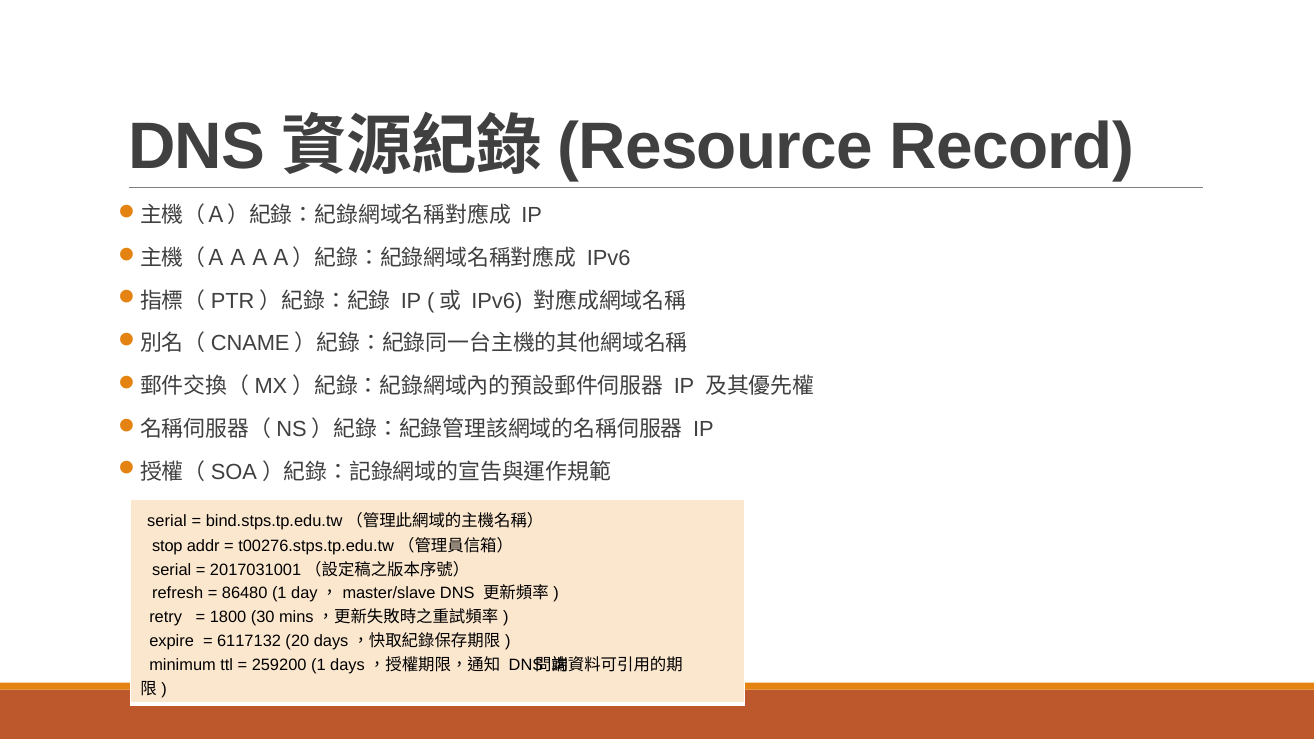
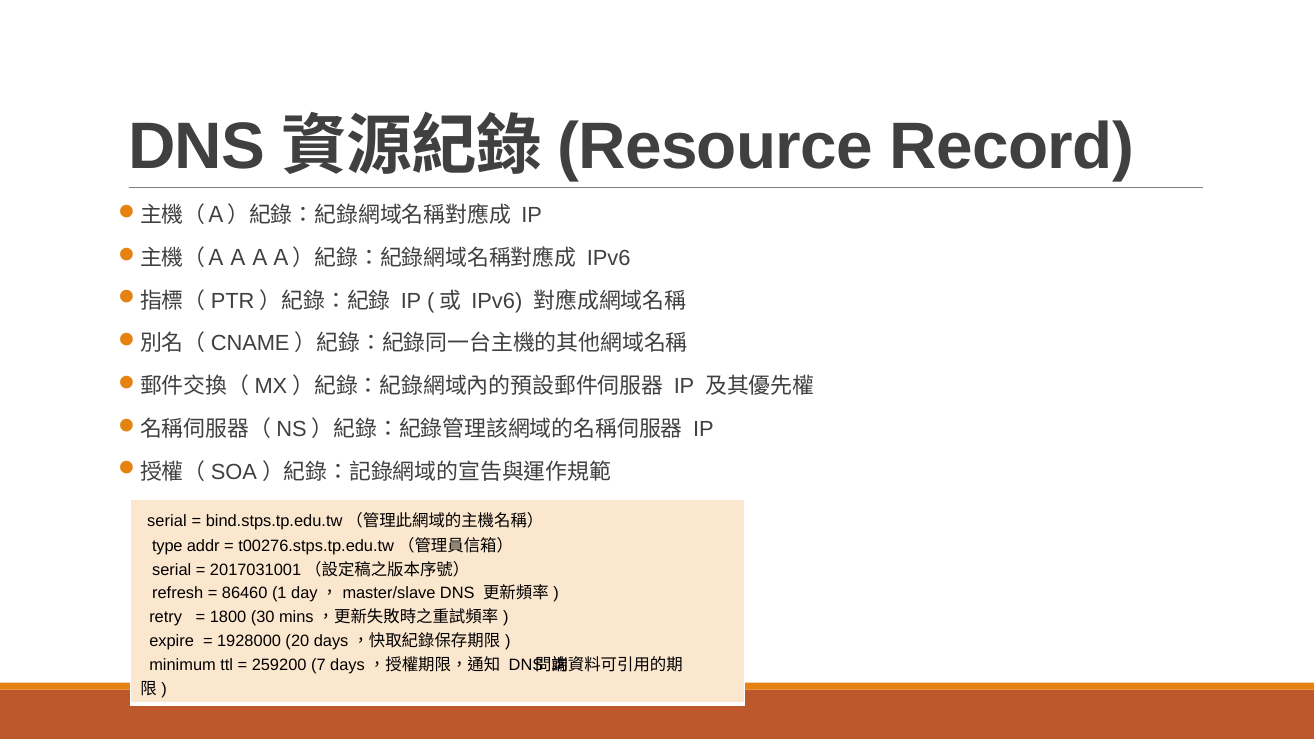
stop: stop -> type (167, 546)
86480: 86480 -> 86460 (245, 594)
6117132: 6117132 -> 1928000 (249, 641)
259200 1: 1 -> 7 (318, 665)
